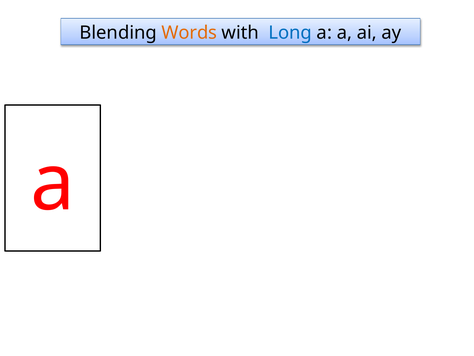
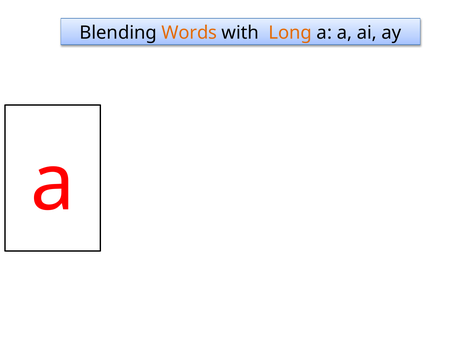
Long colour: blue -> orange (290, 33)
